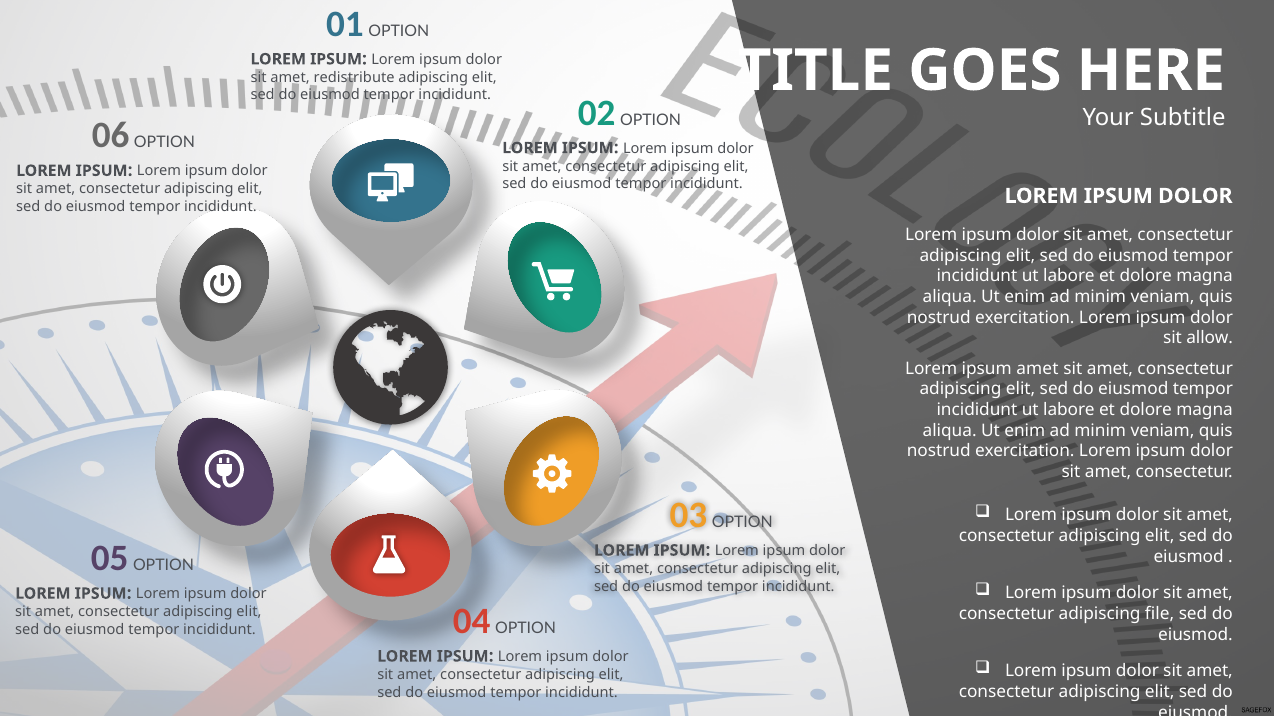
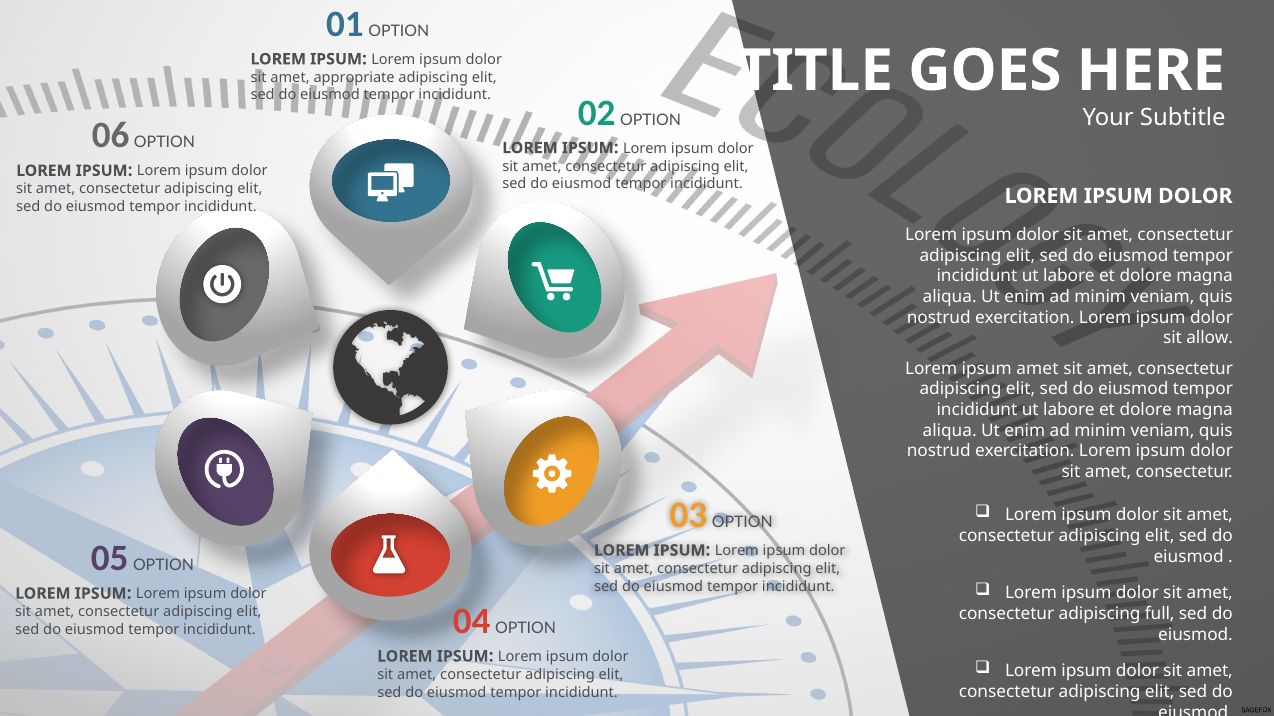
redistribute: redistribute -> appropriate (354, 78)
file: file -> full (1160, 614)
